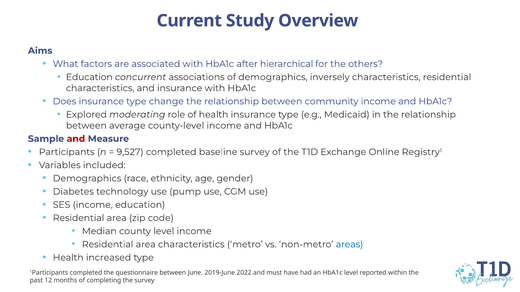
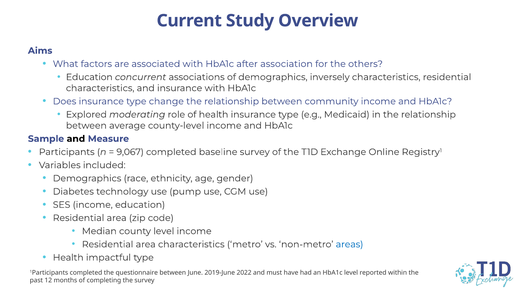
hierarchical: hierarchical -> association (286, 64)
and colour: red -> black (76, 139)
9,527: 9,527 -> 9,067 (130, 152)
increased: increased -> impactful (109, 258)
